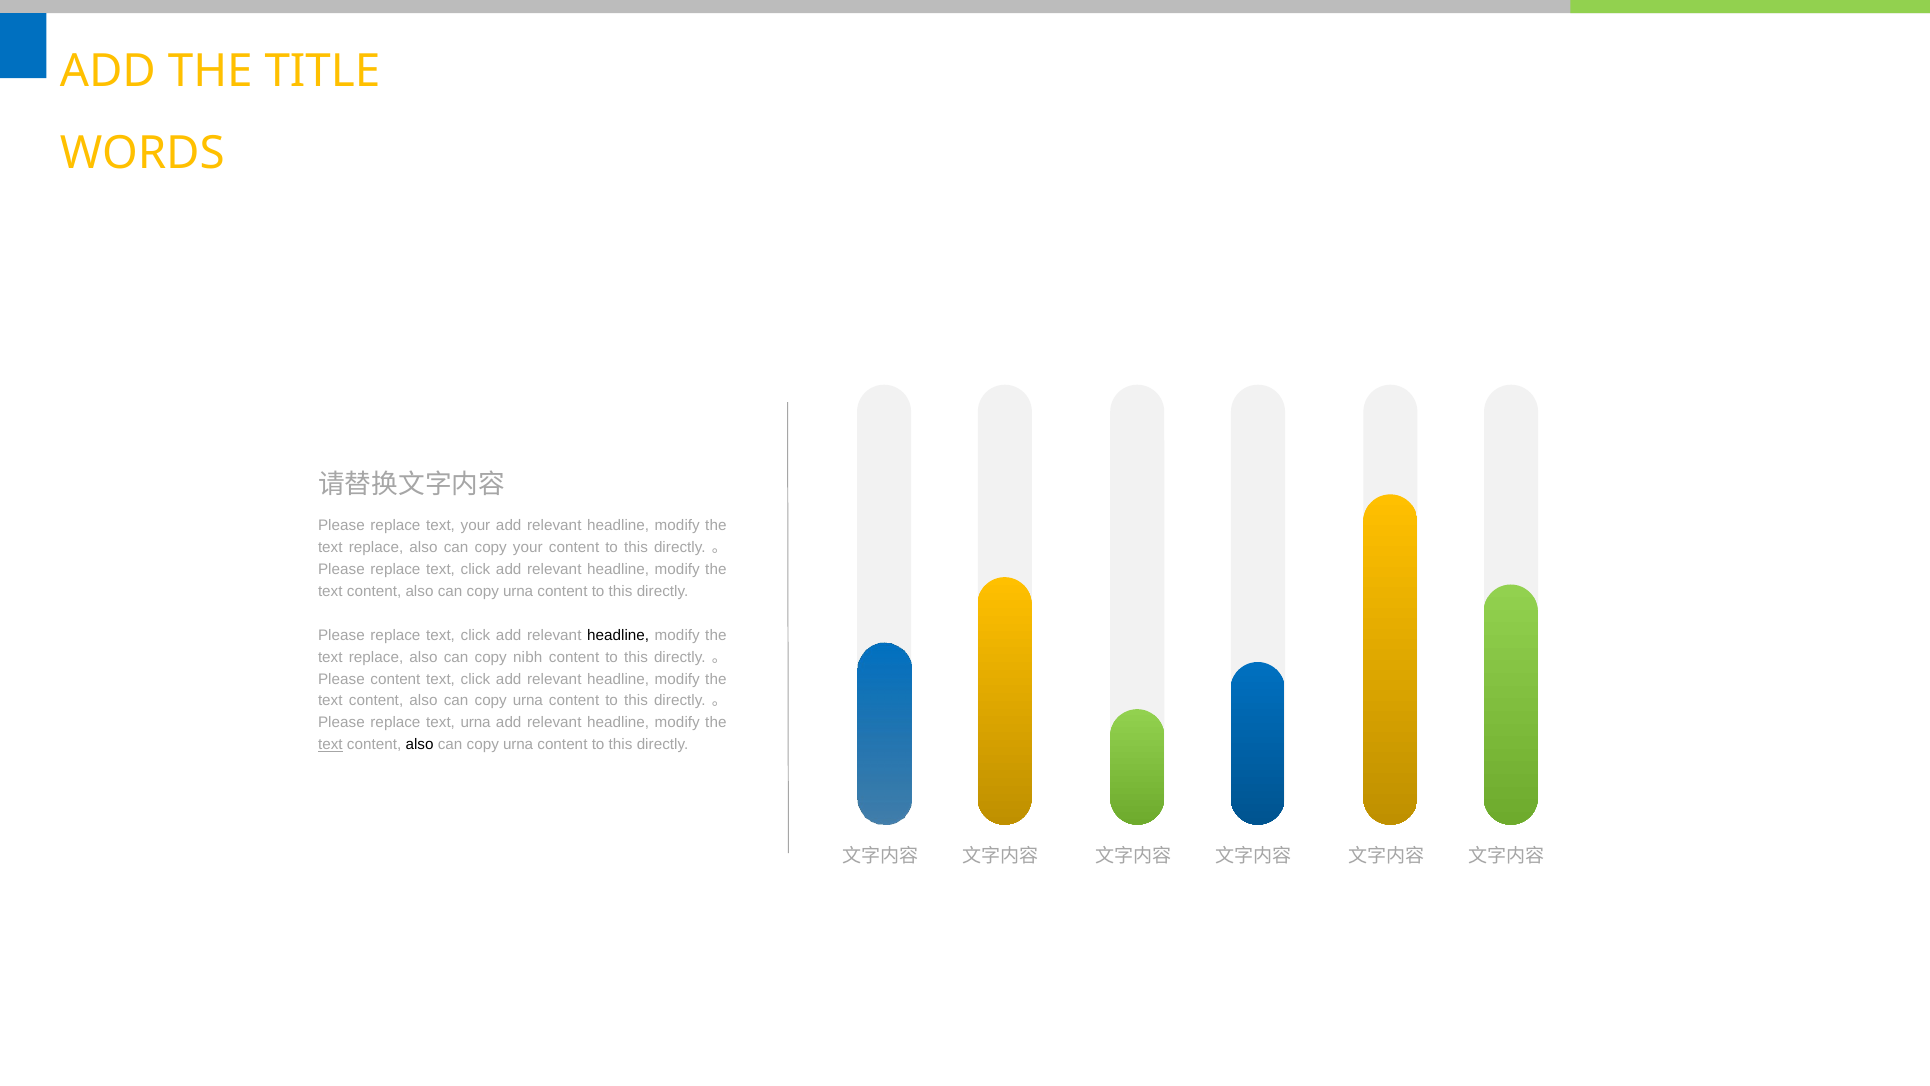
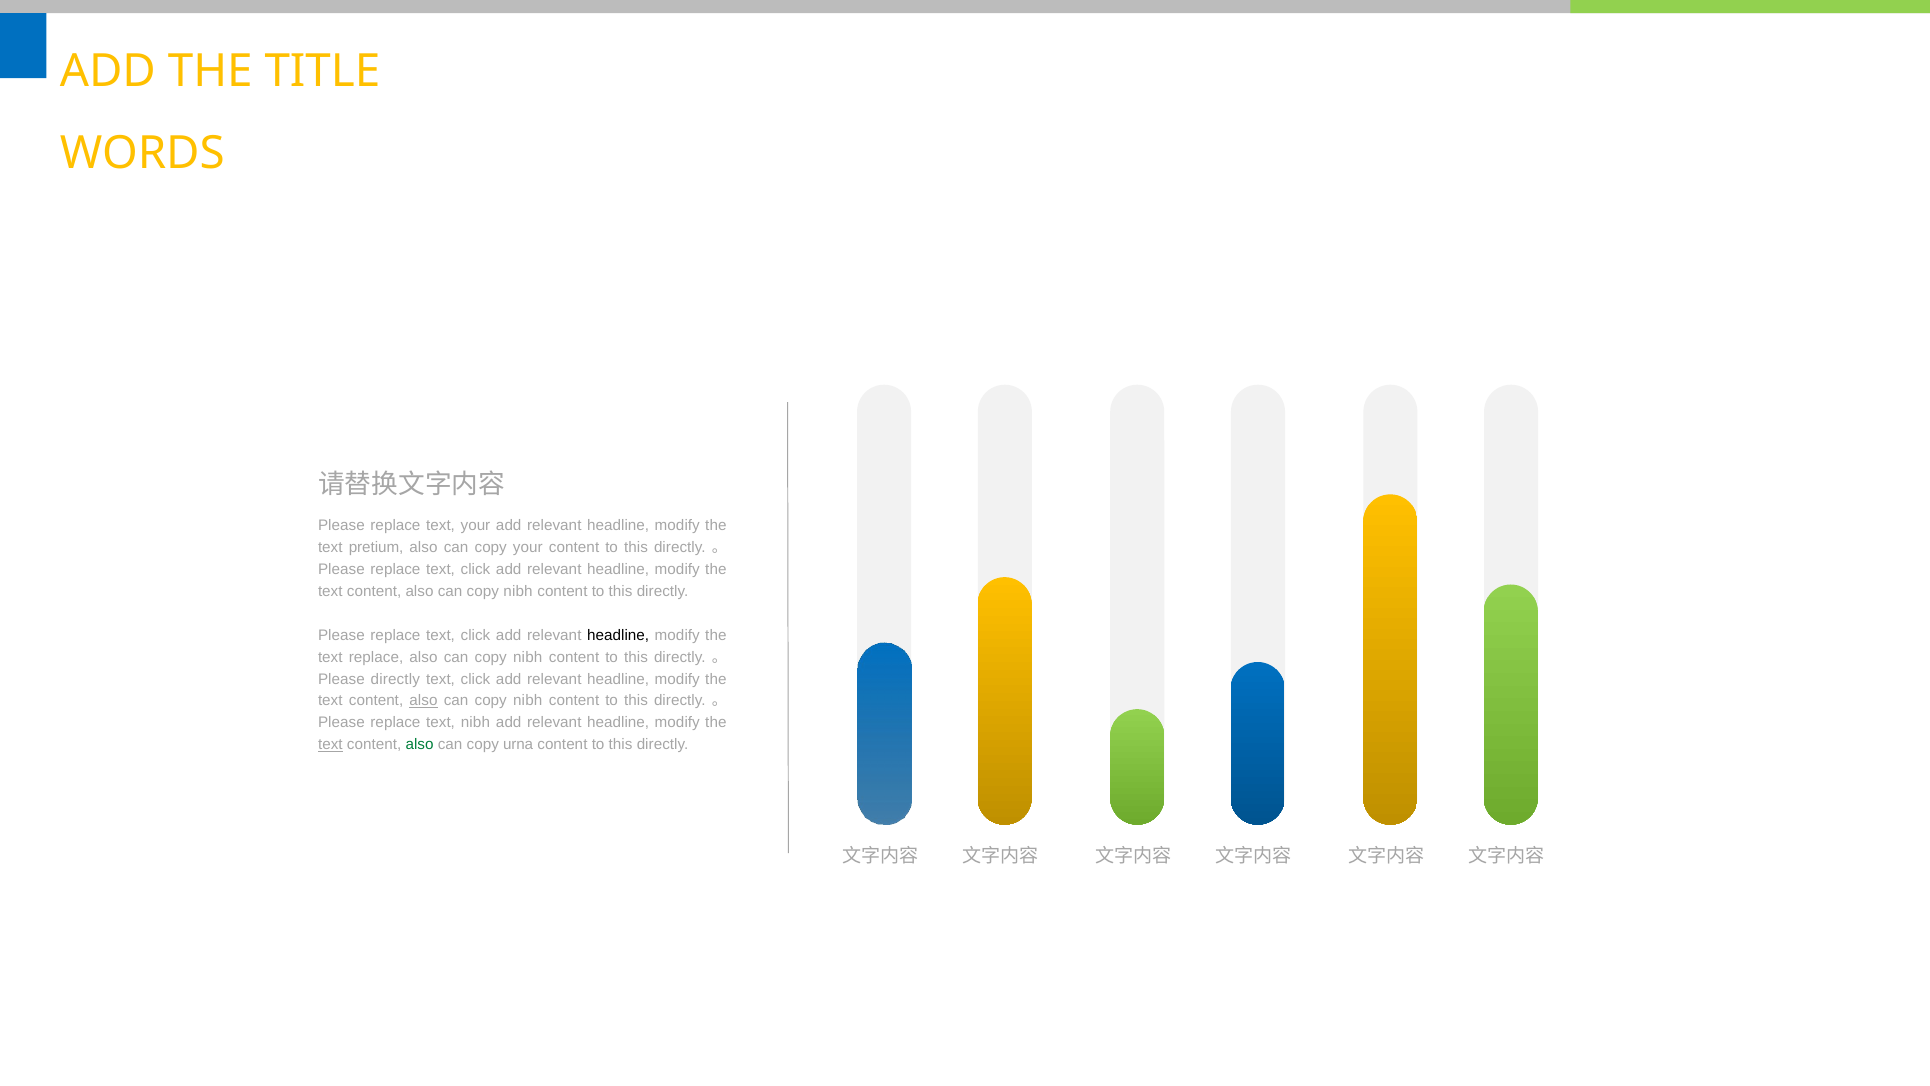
replace: replace -> pretium (376, 547)
urna: urna -> nibh (518, 591)
Please content: content -> directly (395, 679)
also underline: none -> present (423, 701)
urna: urna -> nibh (528, 701)
text urna: urna -> nibh (475, 723)
also colour: black -> green (420, 744)
